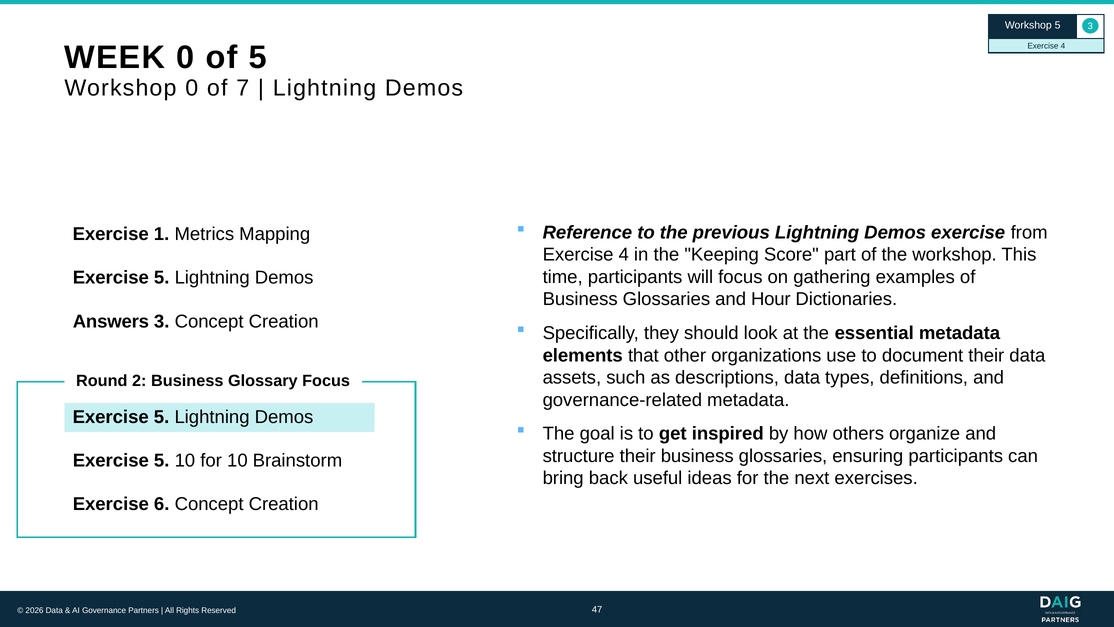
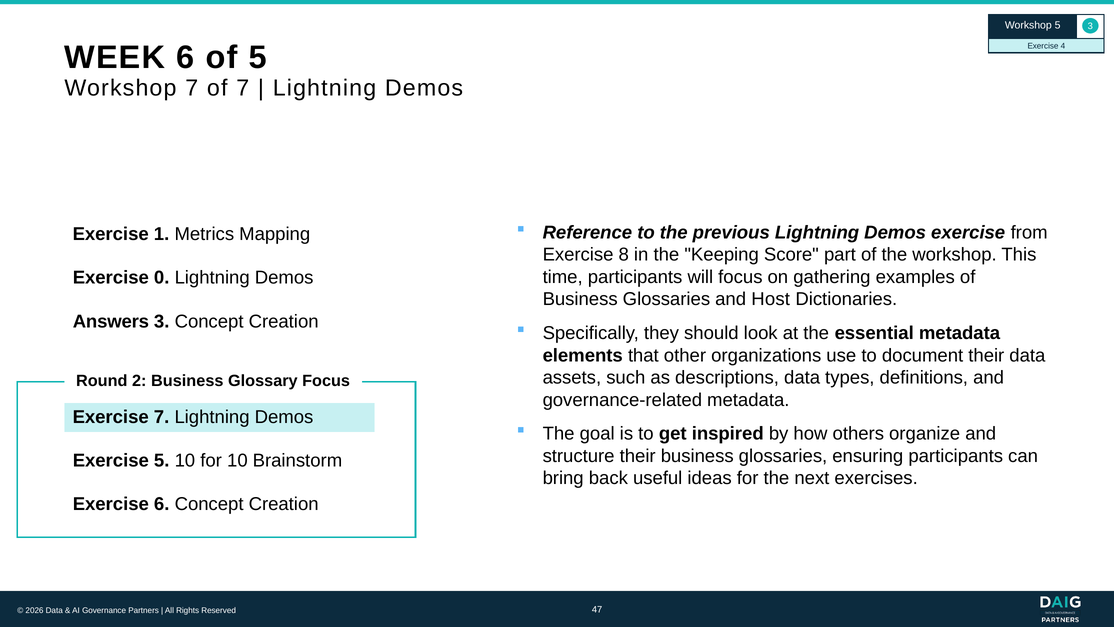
WEEK 0: 0 -> 6 (185, 58)
Workshop 0: 0 -> 7 (192, 88)
4: 4 -> 8 (624, 255)
5: 5 -> 0 (162, 278)
Hour: Hour -> Host (771, 299)
5: 5 -> 7 (162, 417)
